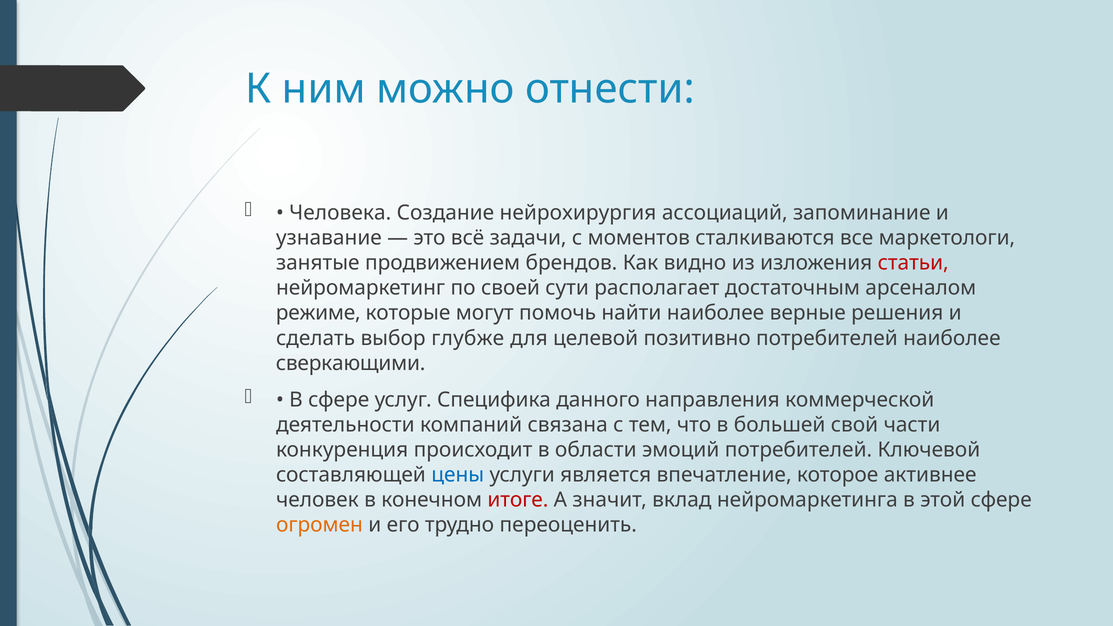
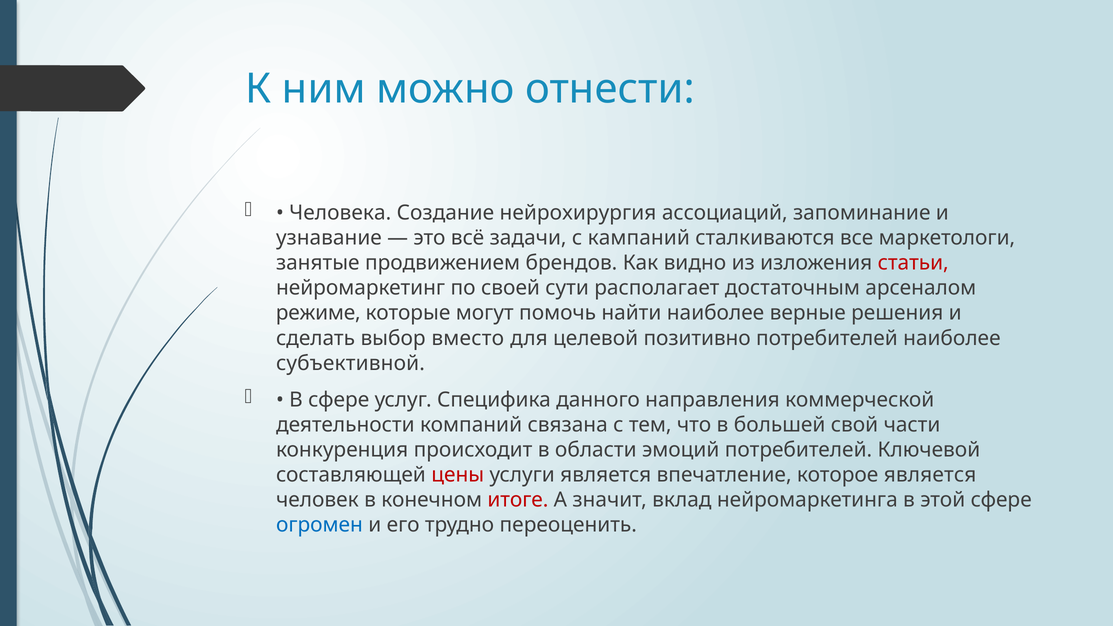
моментов: моментов -> кампаний (639, 238)
глубже: глубже -> вместо (468, 338)
сверкающими: сверкающими -> субъективной (350, 363)
цены colour: blue -> red (458, 475)
которое активнее: активнее -> является (930, 475)
огромен colour: orange -> blue (319, 525)
